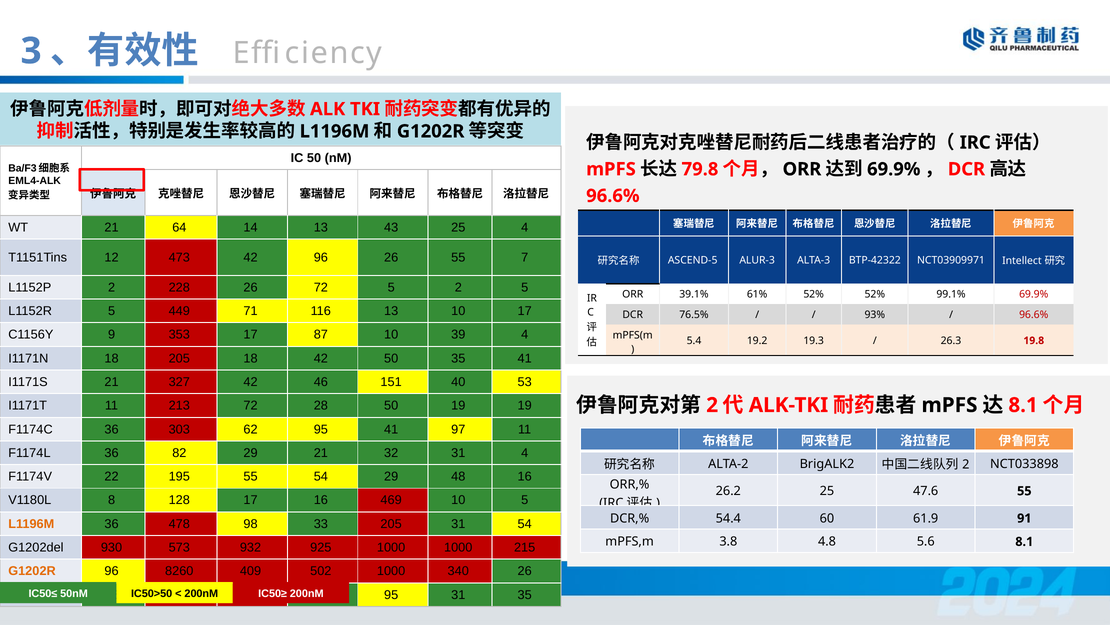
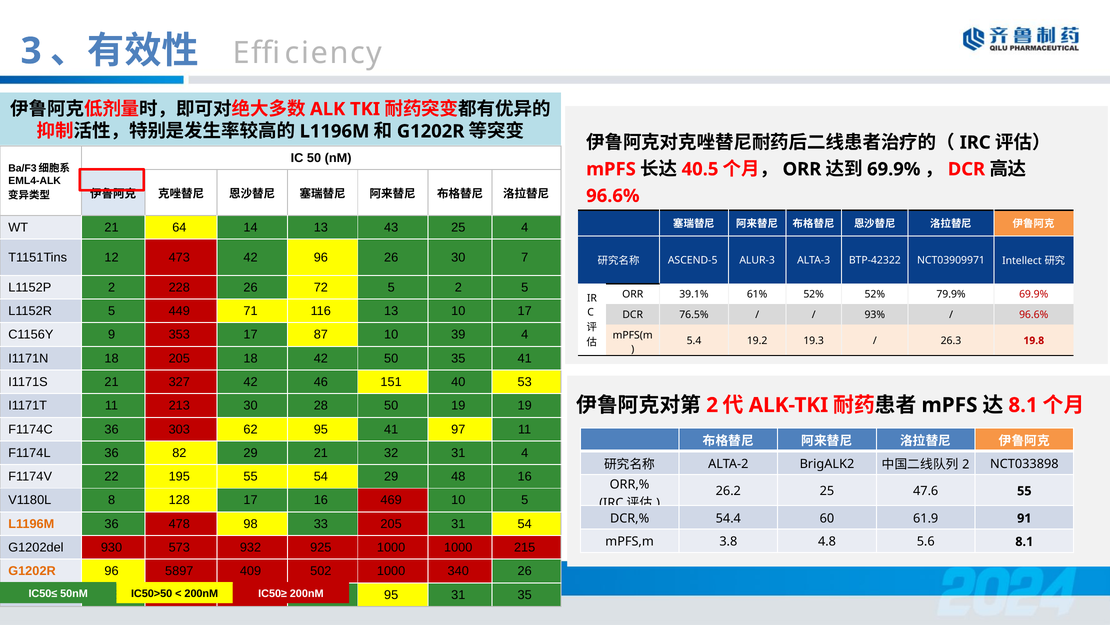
79.8: 79.8 -> 40.5 (700, 169)
26 55: 55 -> 30 (458, 257)
99.1%: 99.1% -> 79.9% (951, 294)
213 72: 72 -> 30 (251, 405)
8260: 8260 -> 5897 (179, 571)
